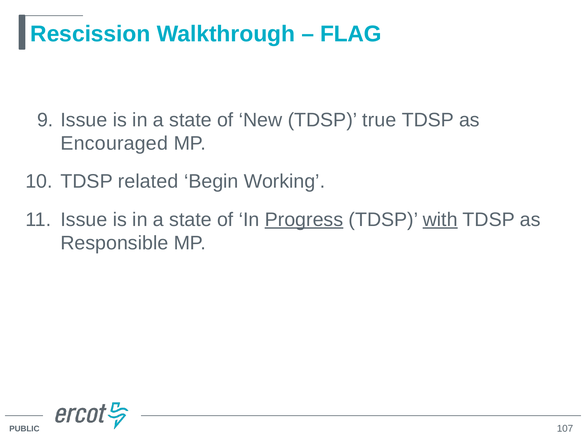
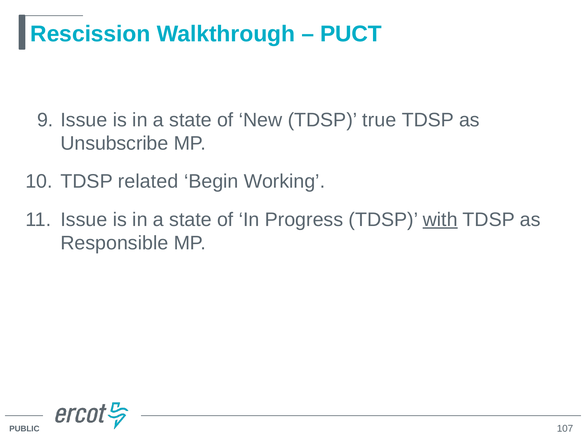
FLAG: FLAG -> PUCT (351, 34)
Encouraged: Encouraged -> Unsubscribe (114, 143)
Progress underline: present -> none (304, 220)
